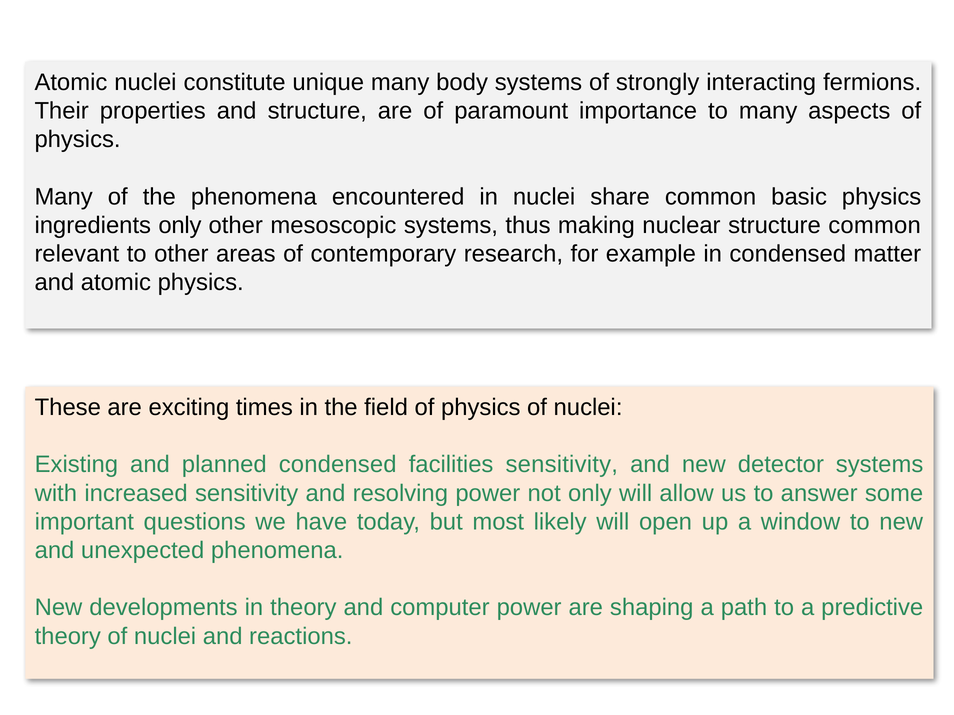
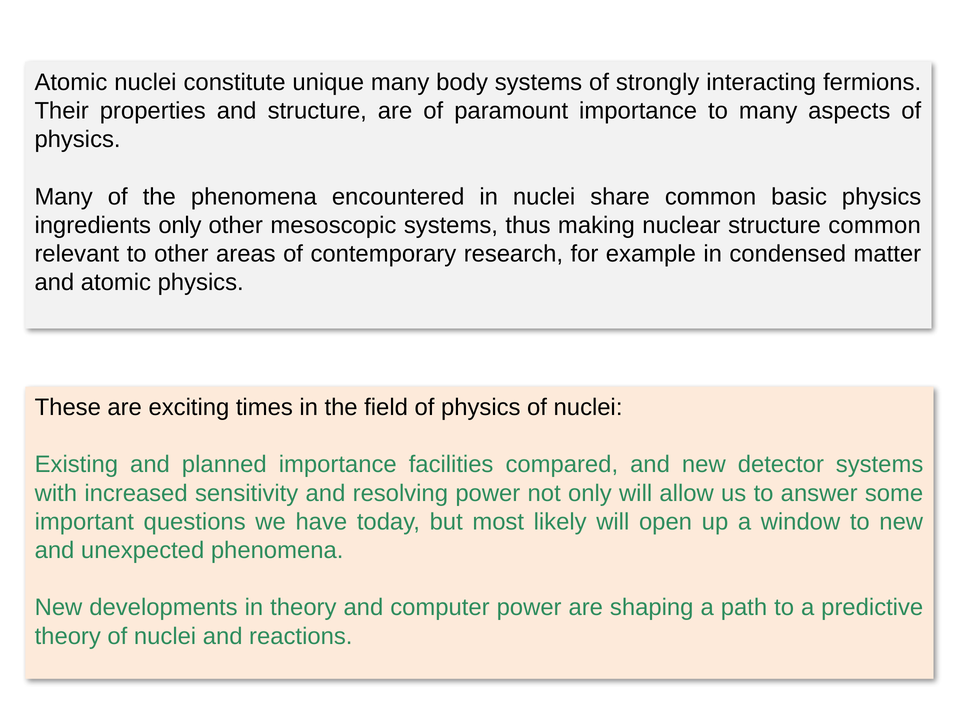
planned condensed: condensed -> importance (338, 465)
facilities sensitivity: sensitivity -> compared (562, 465)
